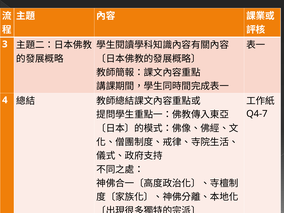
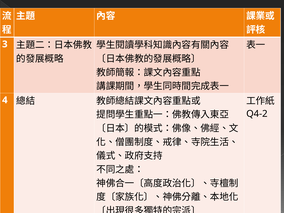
Q4-7: Q4-7 -> Q4-2 (257, 114)
